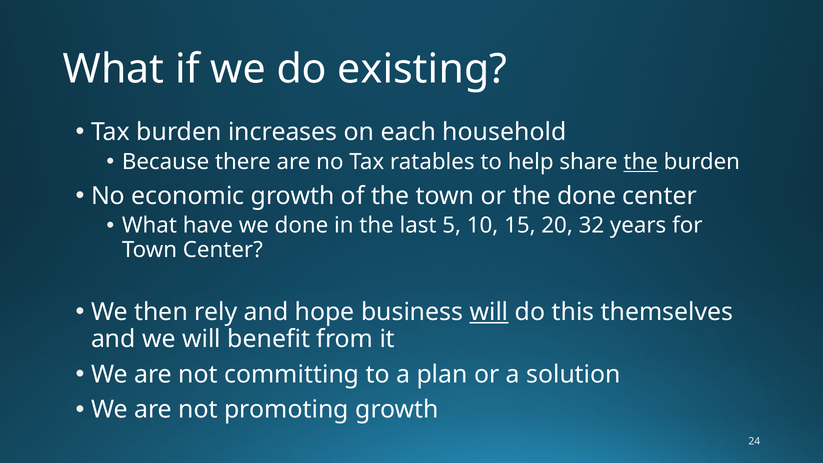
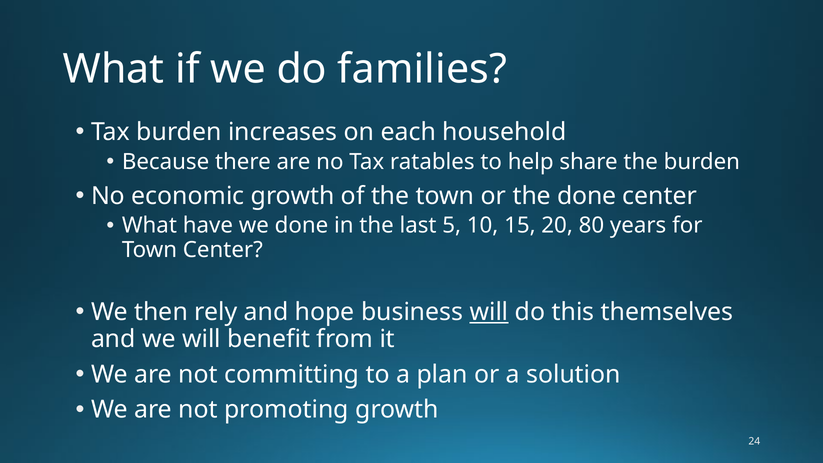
existing: existing -> families (422, 69)
the underline: present -> none (641, 162)
32: 32 -> 80 (591, 226)
